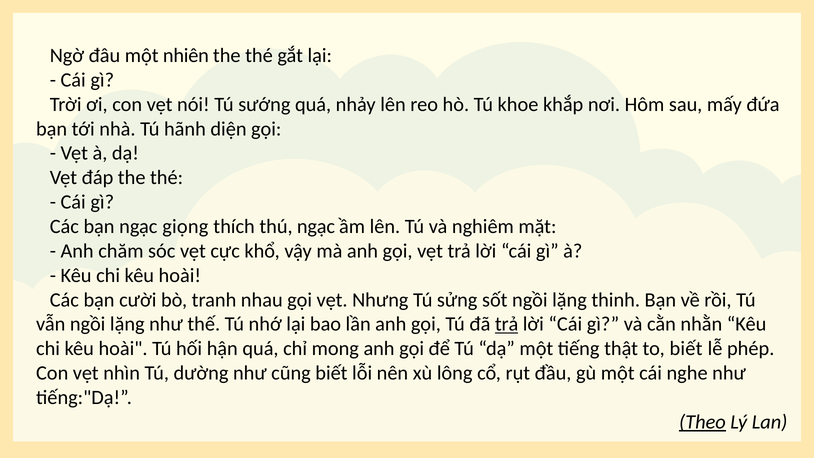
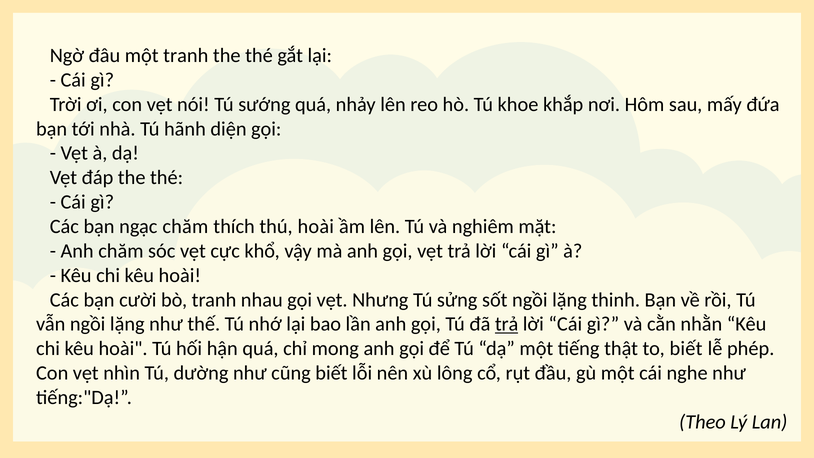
một nhiên: nhiên -> tranh (186, 56)
ngạc giọng: giọng -> chăm (185, 226)
thú ngạc: ngạc -> hoài (316, 226)
Theo underline: present -> none (702, 422)
